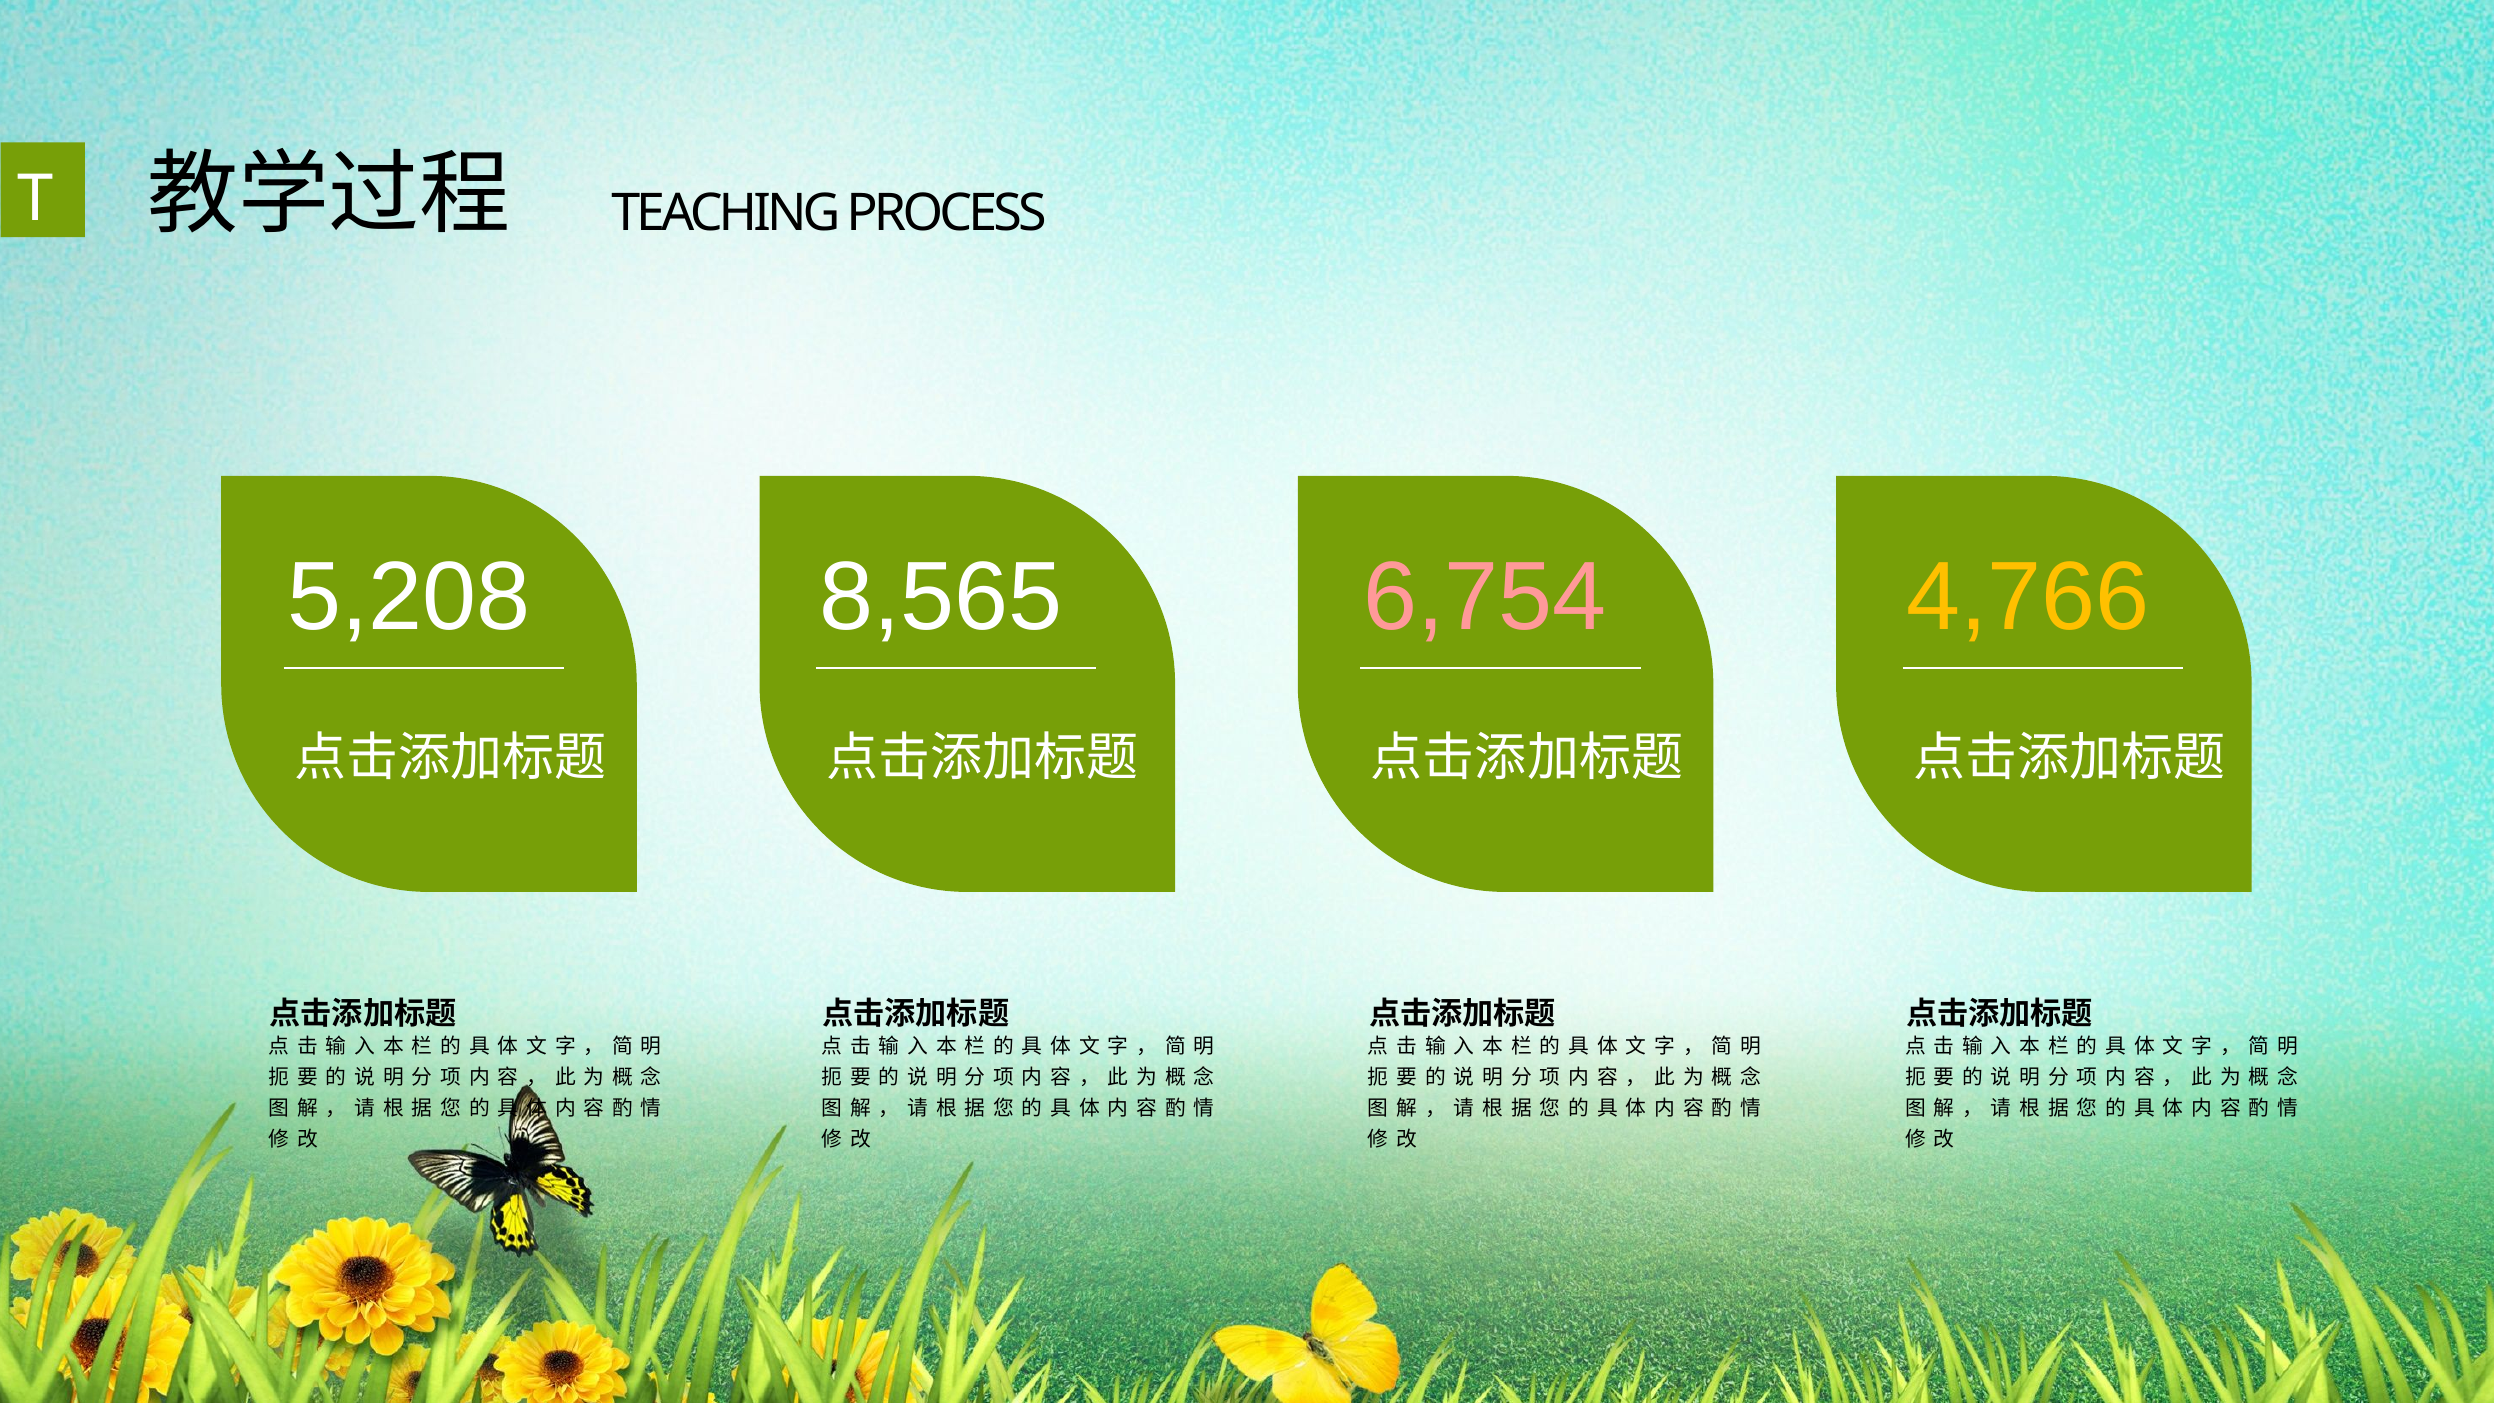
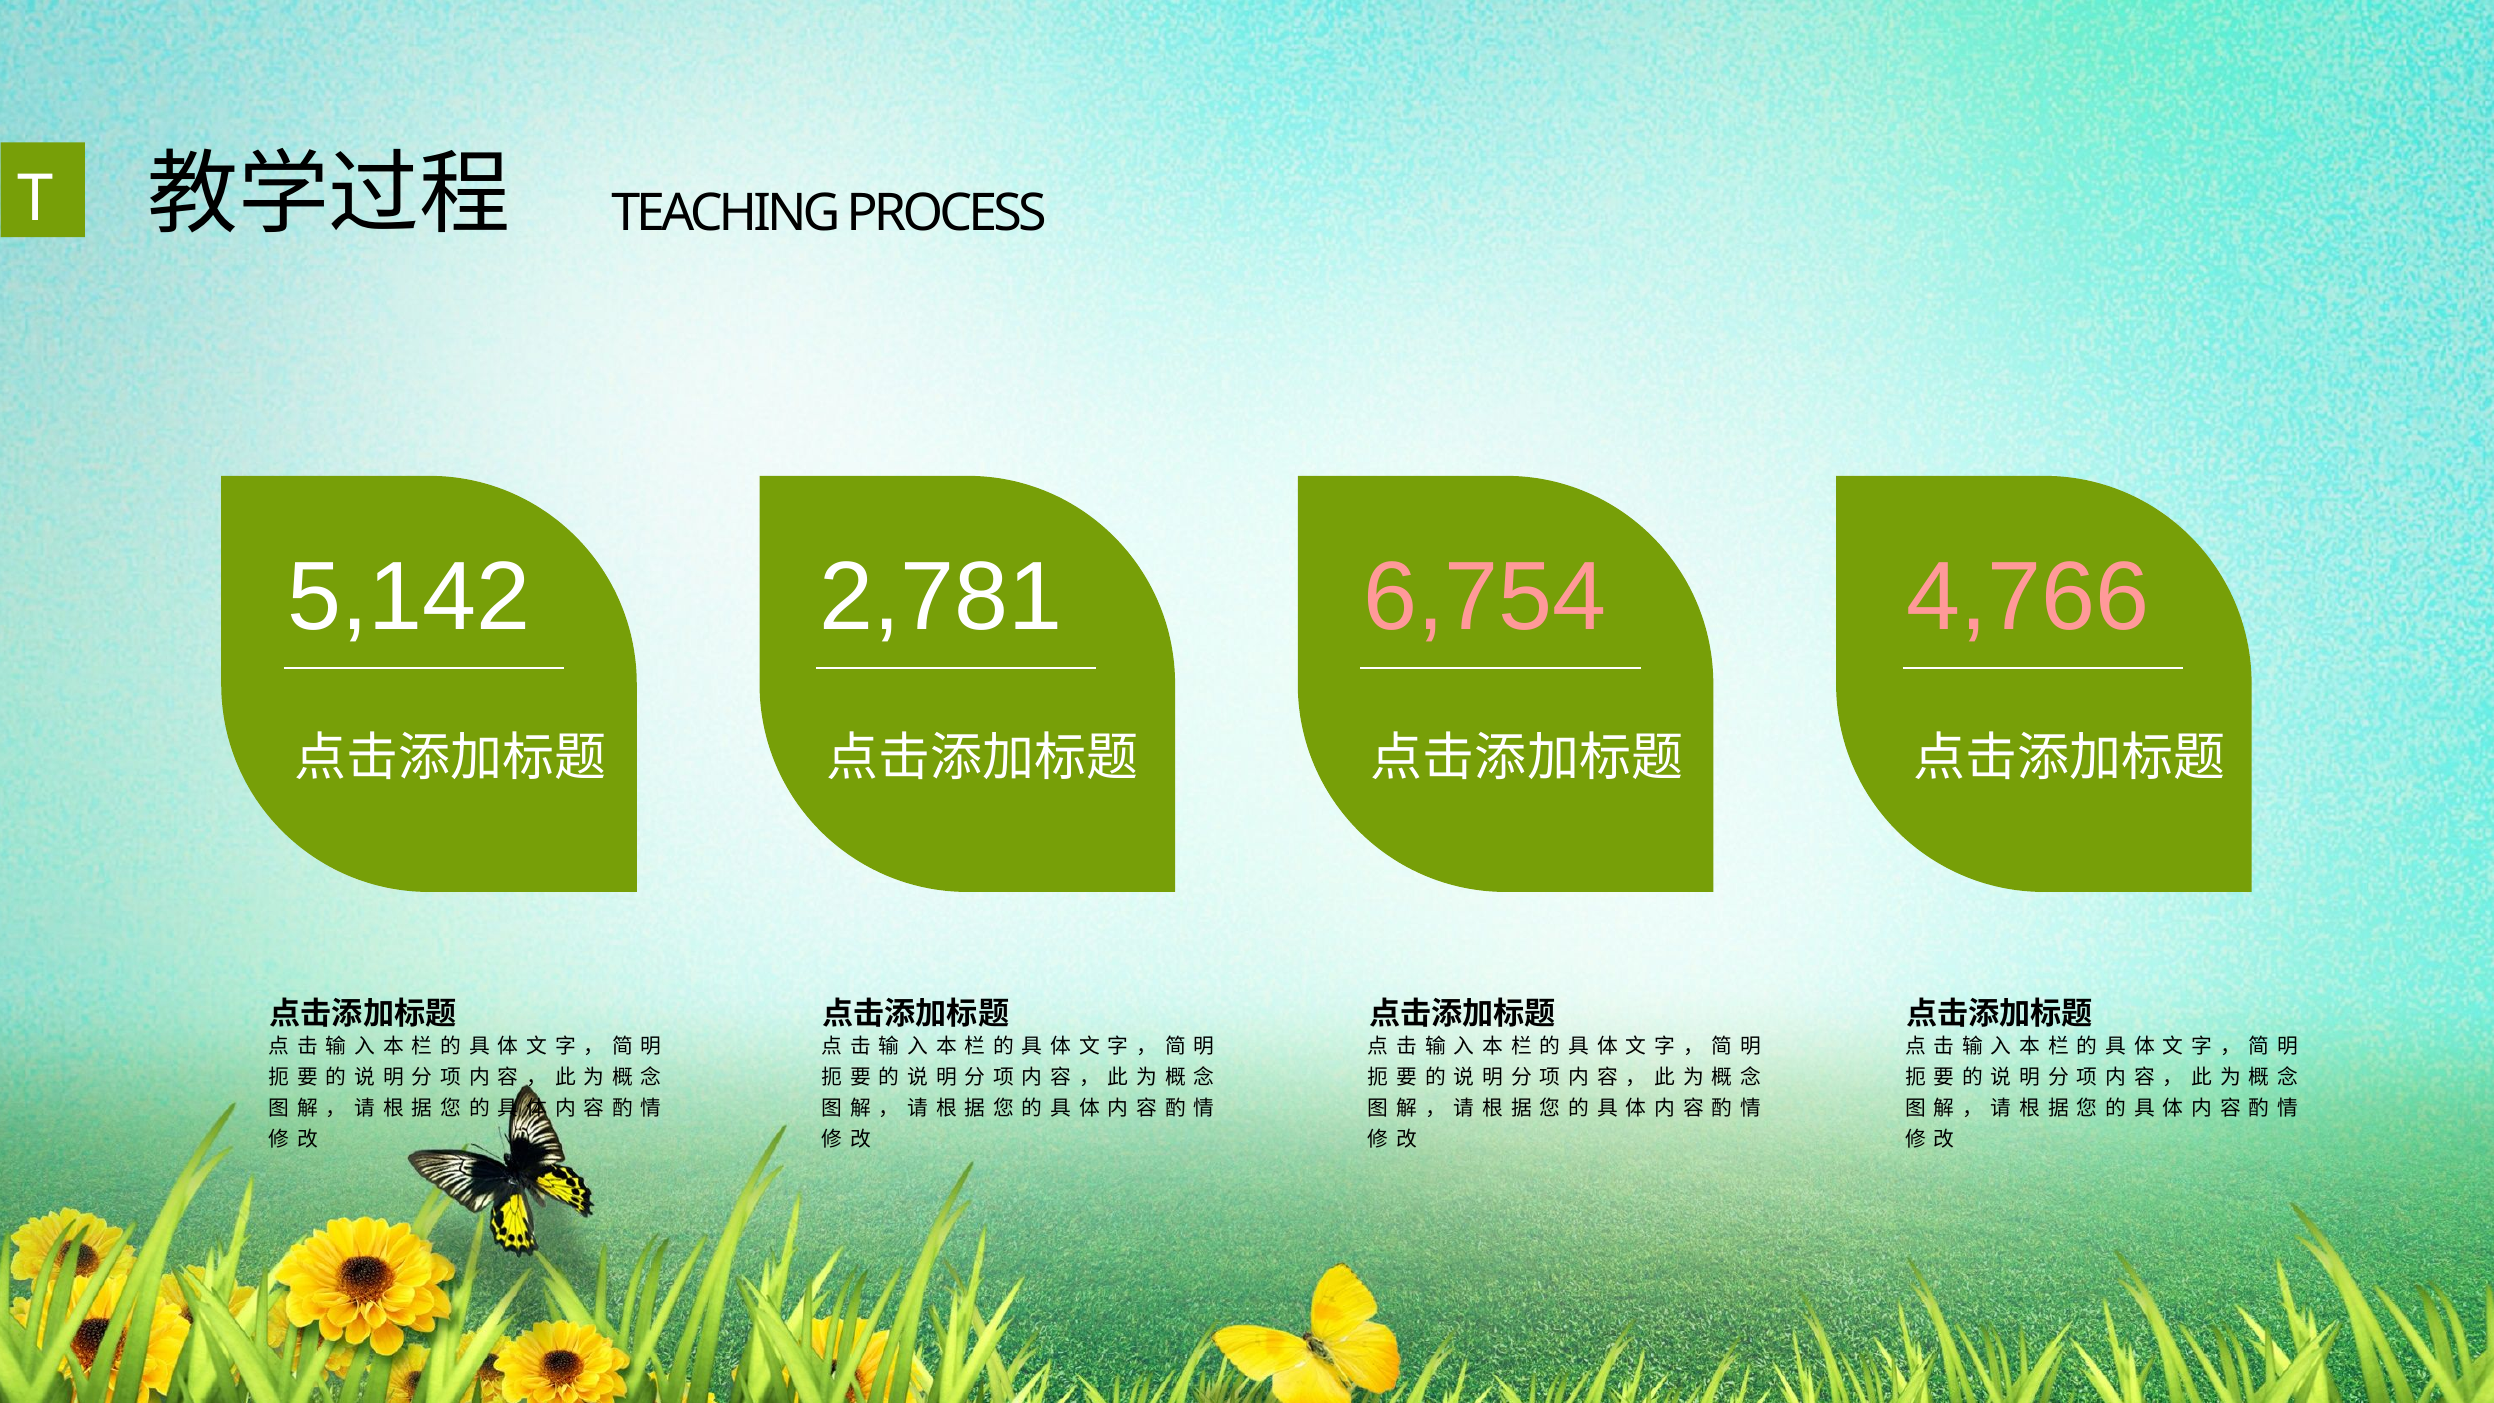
5,208: 5,208 -> 5,142 (409, 597)
8,565: 8,565 -> 2,781 (941, 597)
4,766 colour: yellow -> pink (2028, 597)
